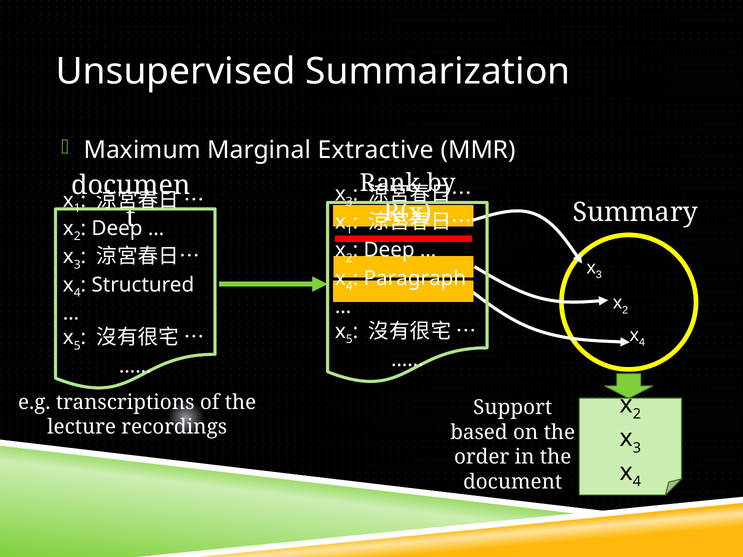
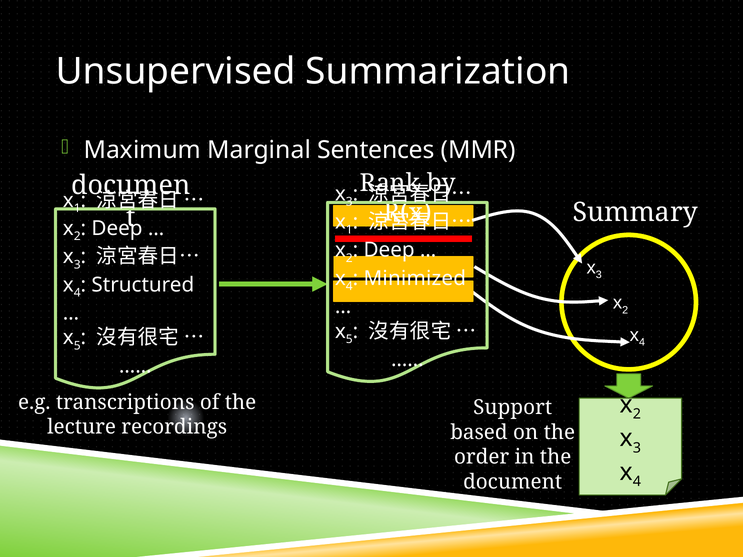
Extractive: Extractive -> Sentences (376, 150)
Paragraph: Paragraph -> Minimized (415, 278)
